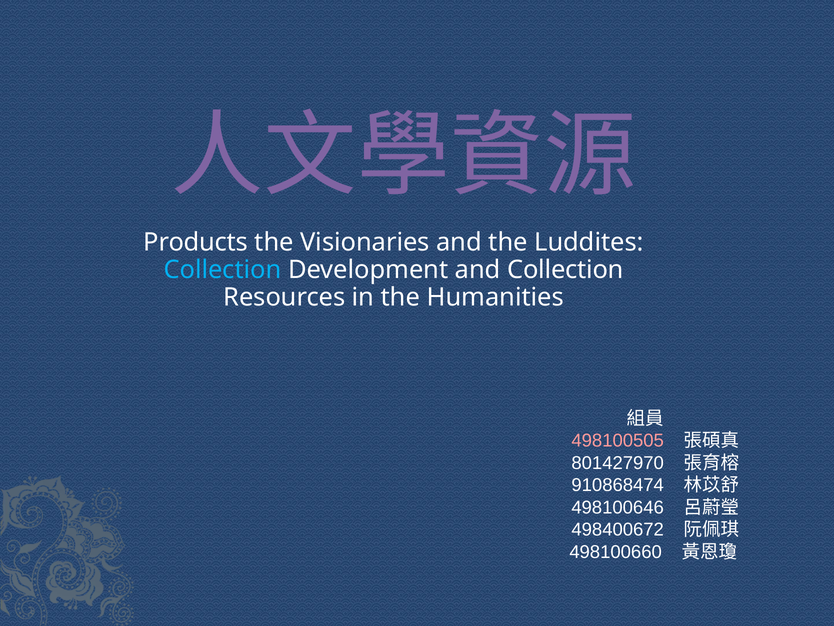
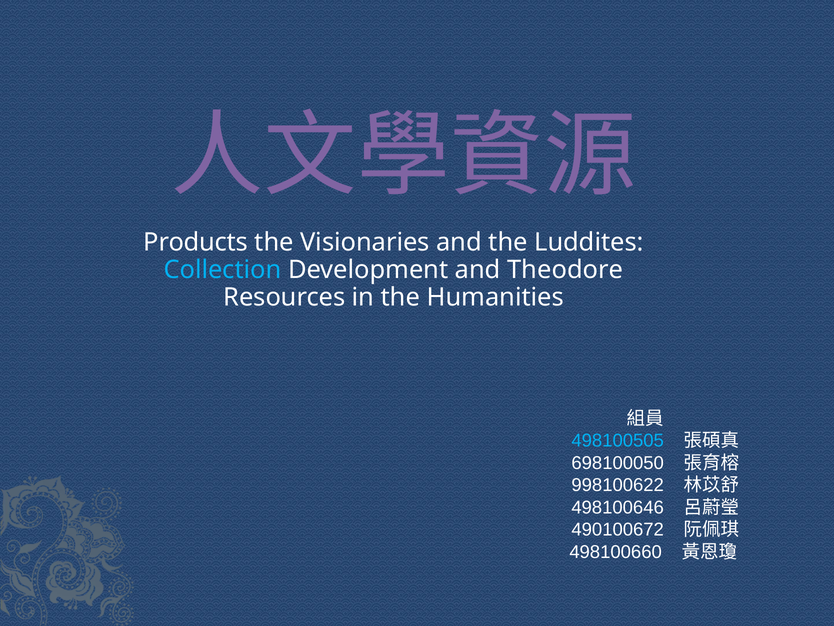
and Collection: Collection -> Theodore (565, 270)
498100505 colour: pink -> light blue (618, 440)
801427970: 801427970 -> 698100050 (618, 463)
910868474: 910868474 -> 998100622 (618, 485)
498400672: 498400672 -> 490100672 (618, 529)
